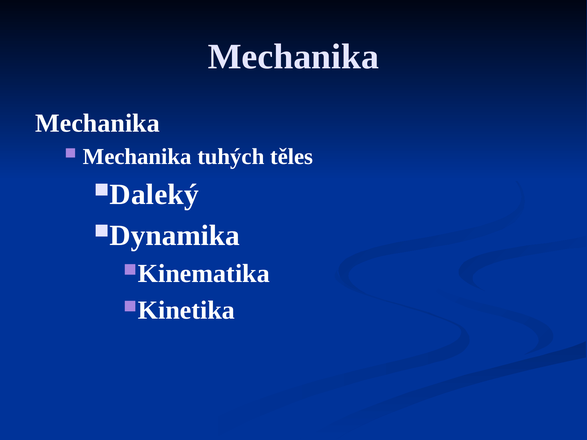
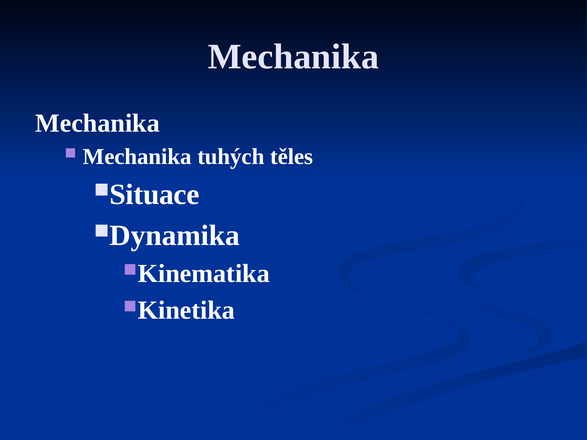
Daleký: Daleký -> Situace (154, 194)
